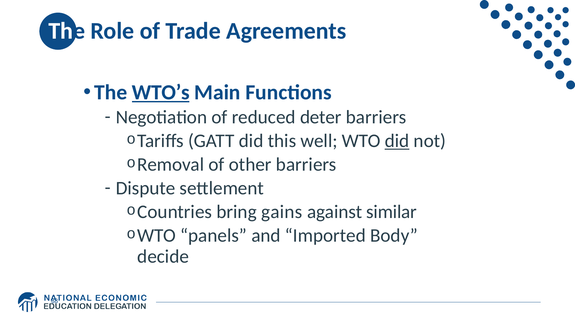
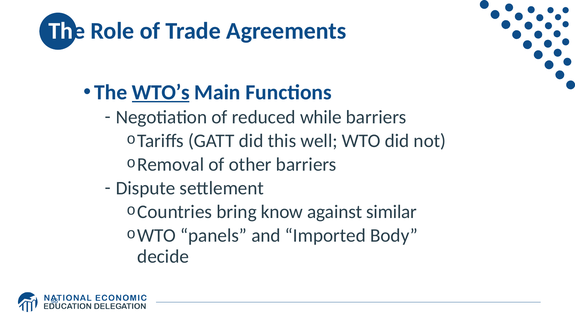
deter: deter -> while (321, 117)
did underline: present -> none (397, 141)
gains: gains -> know (282, 212)
